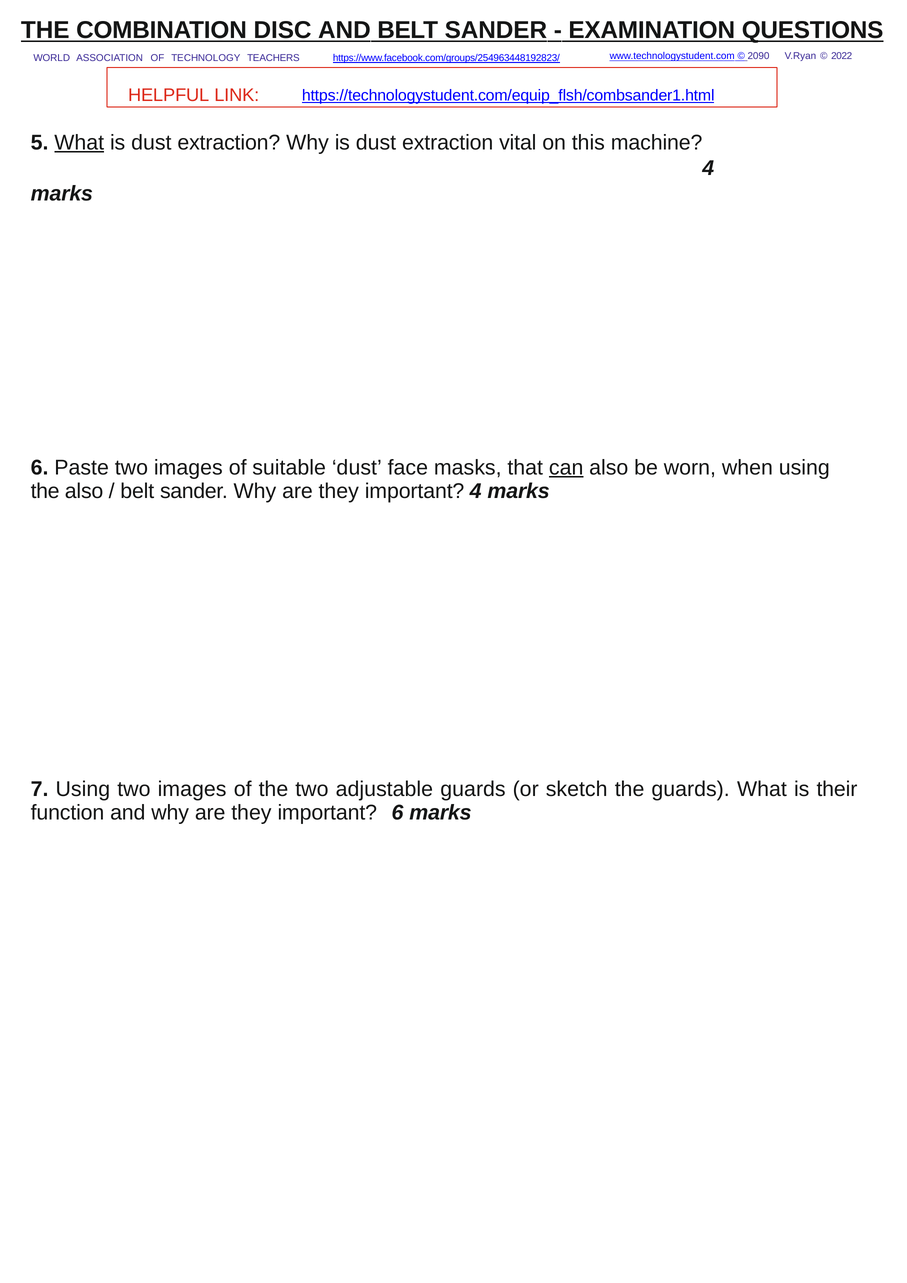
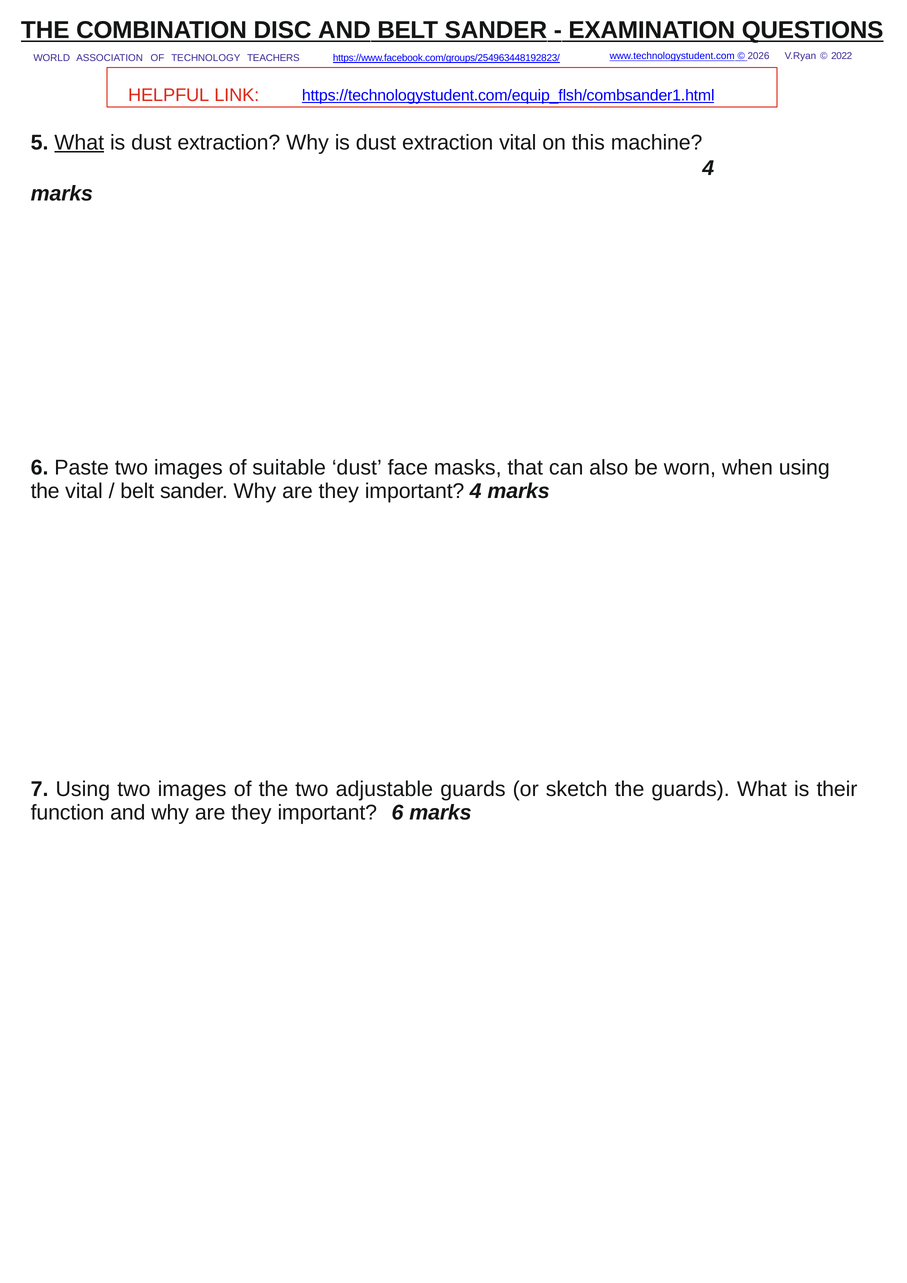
2090: 2090 -> 2026 (758, 56)
can underline: present -> none (566, 468)
the also: also -> vital (84, 492)
